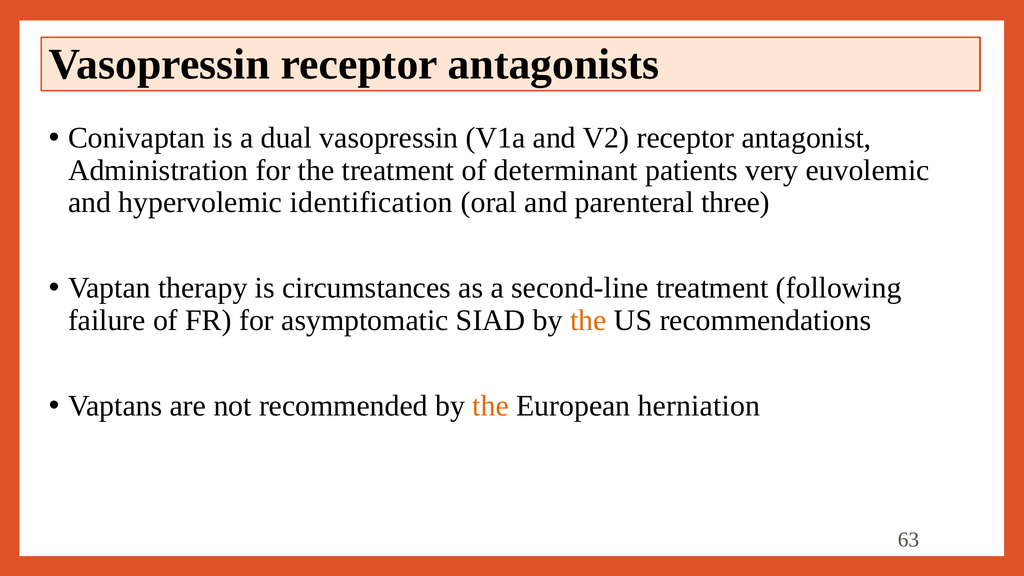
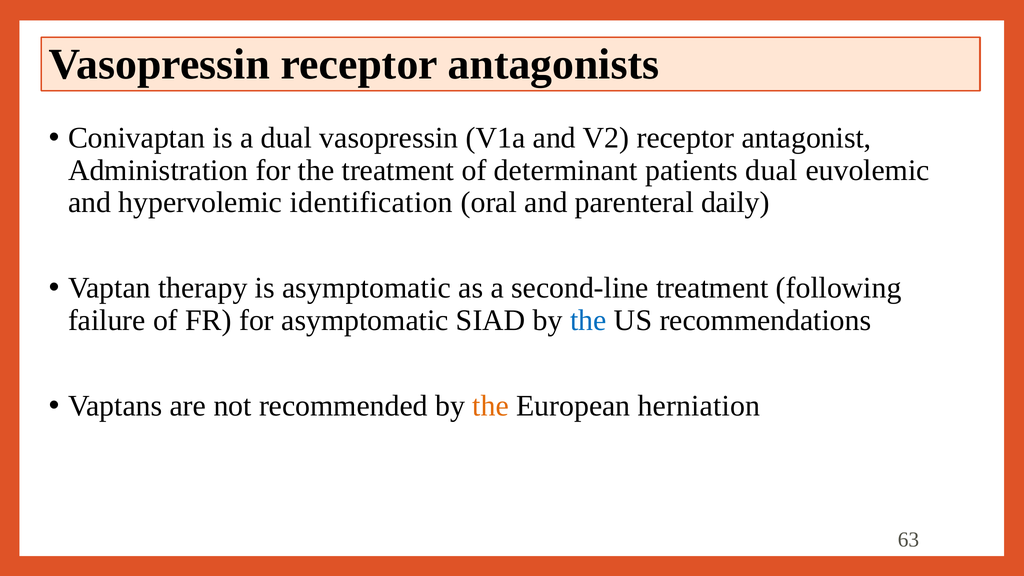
patients very: very -> dual (772, 170)
three: three -> daily (735, 202)
is circumstances: circumstances -> asymptomatic (367, 288)
the colour: orange -> blue (588, 320)
